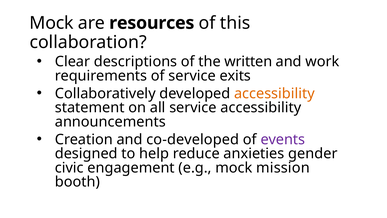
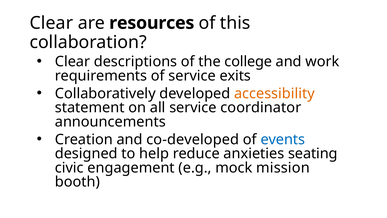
Mock: Mock -> Clear (51, 23)
written: written -> college (248, 62)
service accessibility: accessibility -> coordinator (261, 108)
events colour: purple -> blue (283, 139)
gender: gender -> seating (313, 153)
